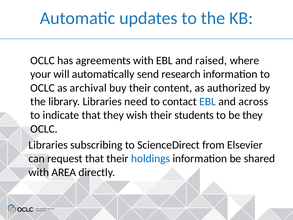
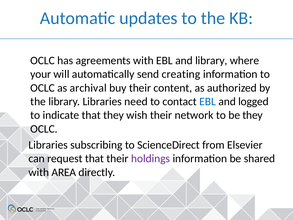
and raised: raised -> library (211, 60)
research: research -> creating (181, 74)
across: across -> logged (253, 101)
students: students -> network (194, 115)
holdings colour: blue -> purple (151, 158)
